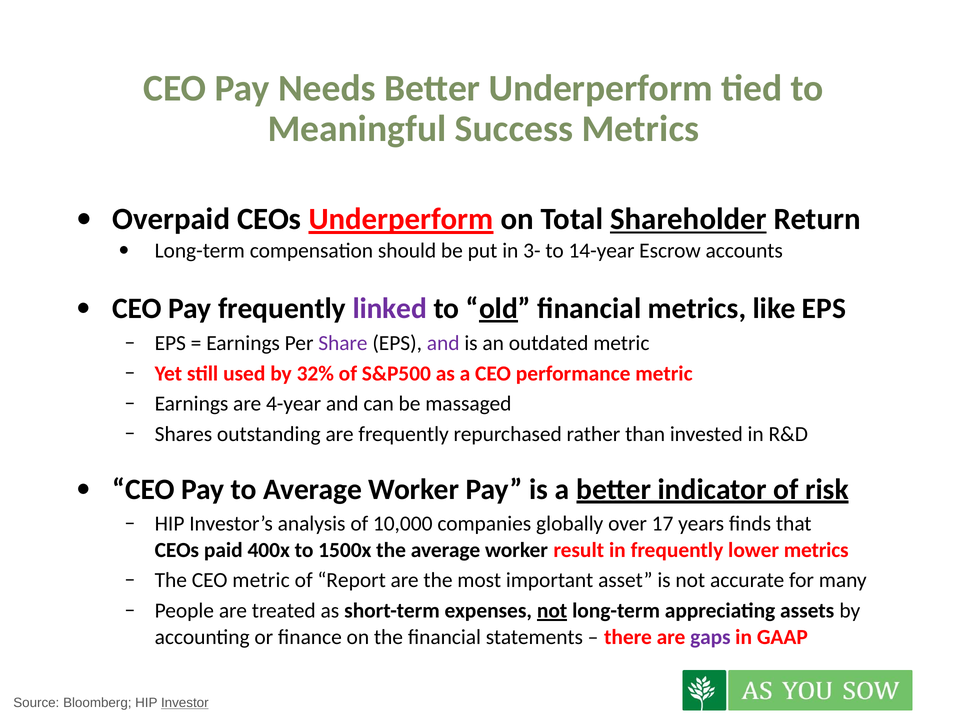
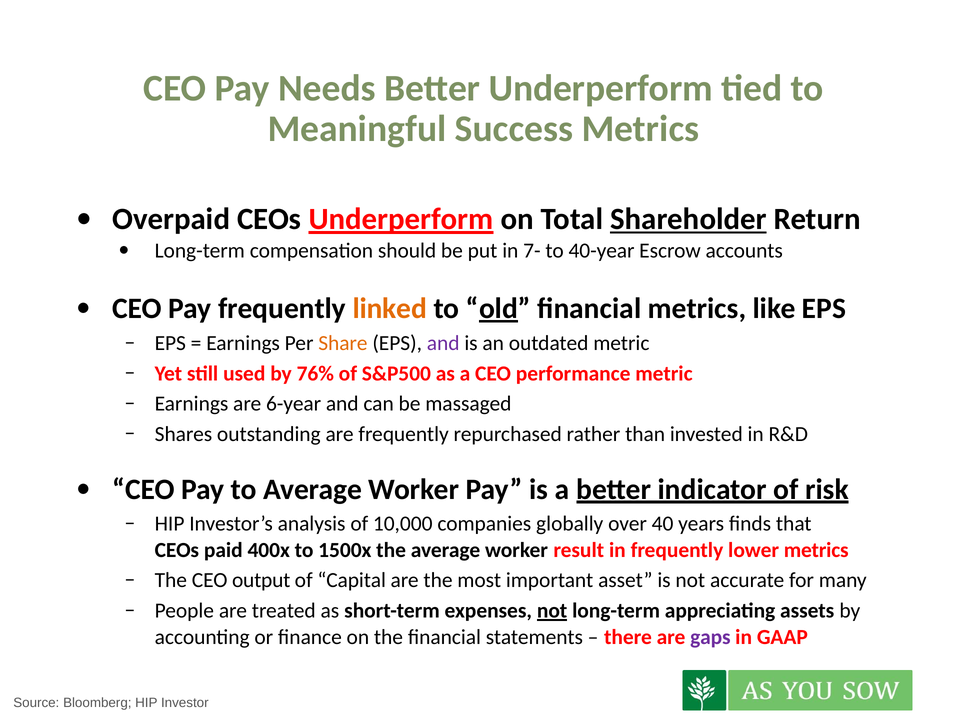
3-: 3- -> 7- (532, 251)
14-year: 14-year -> 40-year (602, 251)
linked colour: purple -> orange (390, 309)
Share colour: purple -> orange (343, 343)
32%: 32% -> 76% (315, 374)
4-year: 4-year -> 6-year (294, 404)
17: 17 -> 40 (663, 524)
CEO metric: metric -> output (261, 581)
Report: Report -> Capital (352, 581)
Investor underline: present -> none (185, 703)
